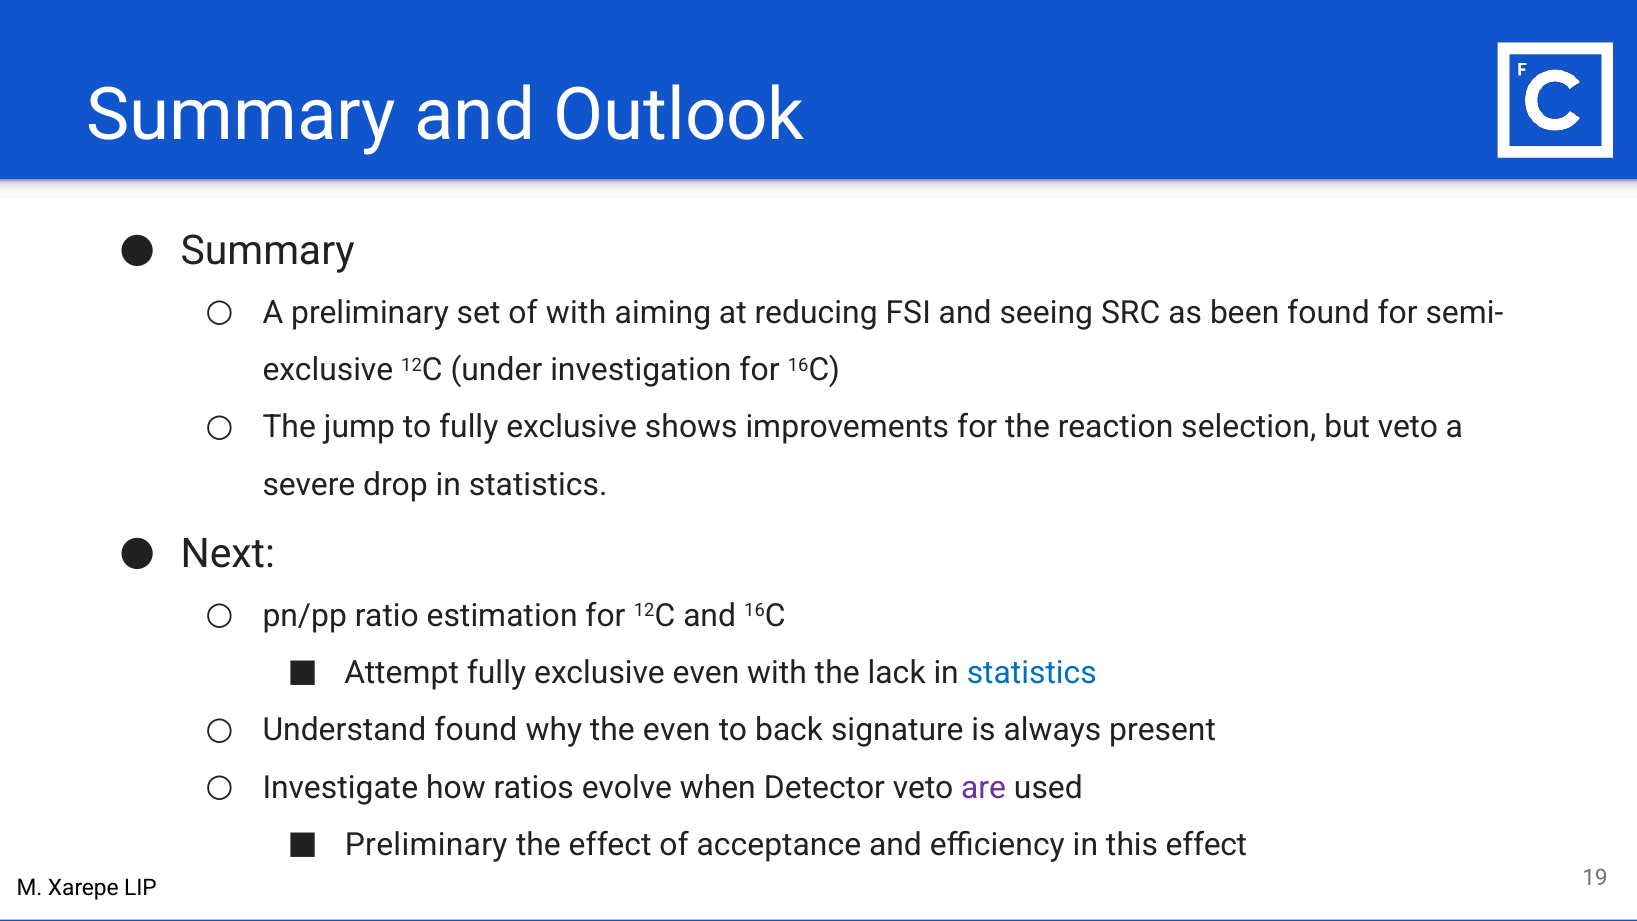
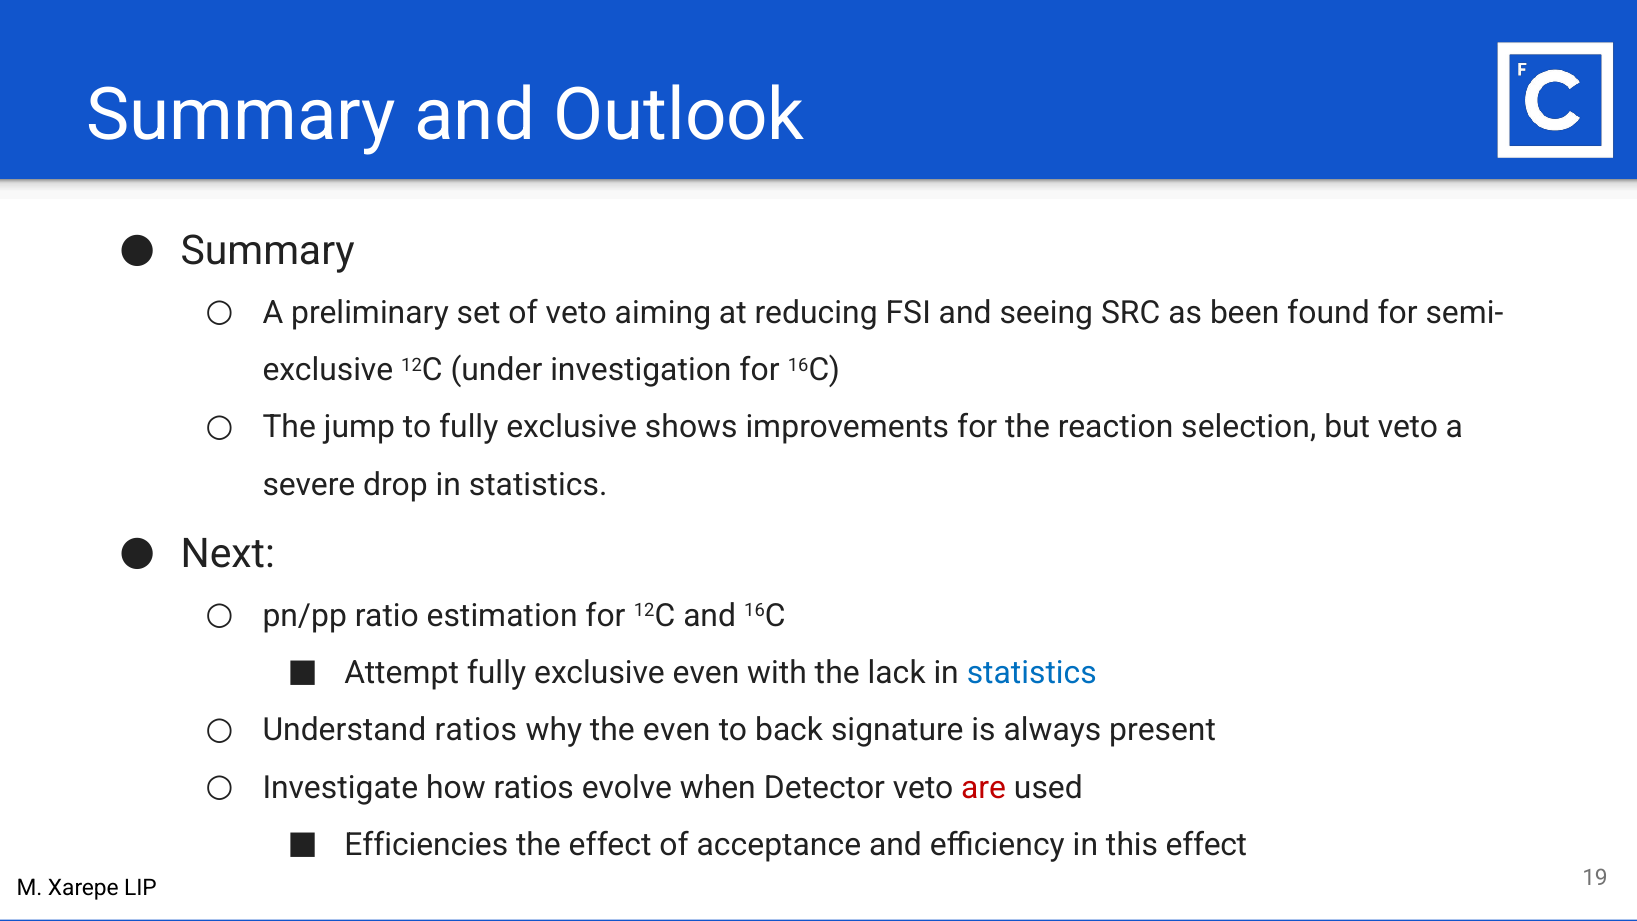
of with: with -> veto (576, 313)
Understand found: found -> ratios (476, 730)
are colour: purple -> red (984, 787)
Preliminary: Preliminary -> Efficiencies (426, 845)
